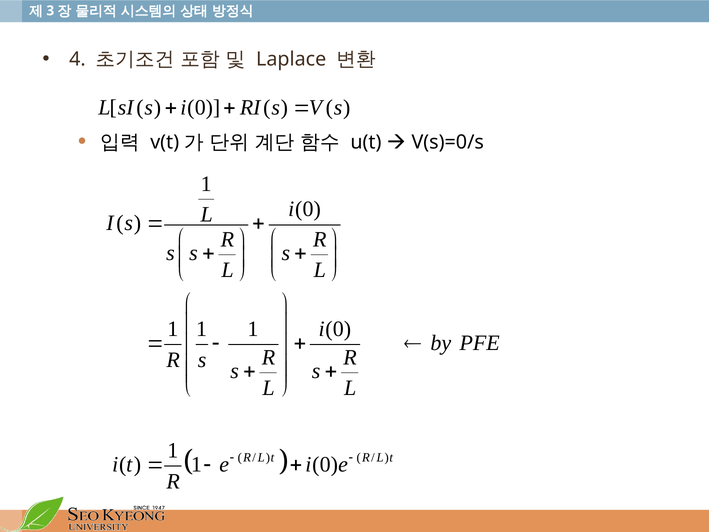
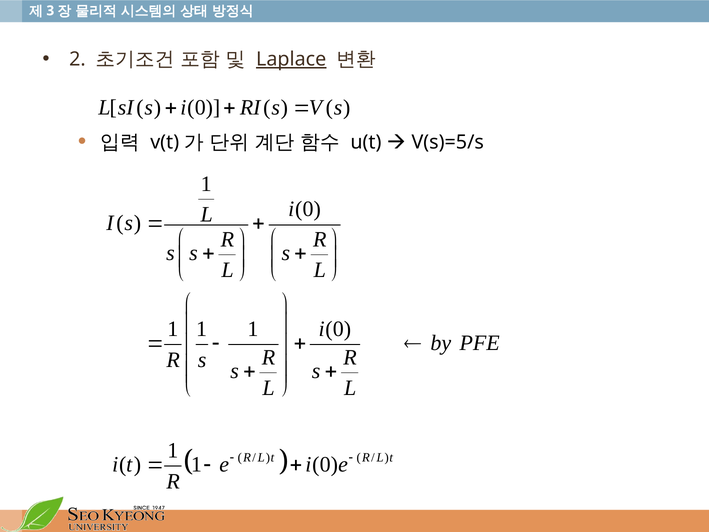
4: 4 -> 2 (77, 59)
Laplace underline: none -> present (291, 59)
V(s)=0/s: V(s)=0/s -> V(s)=5/s (448, 142)
